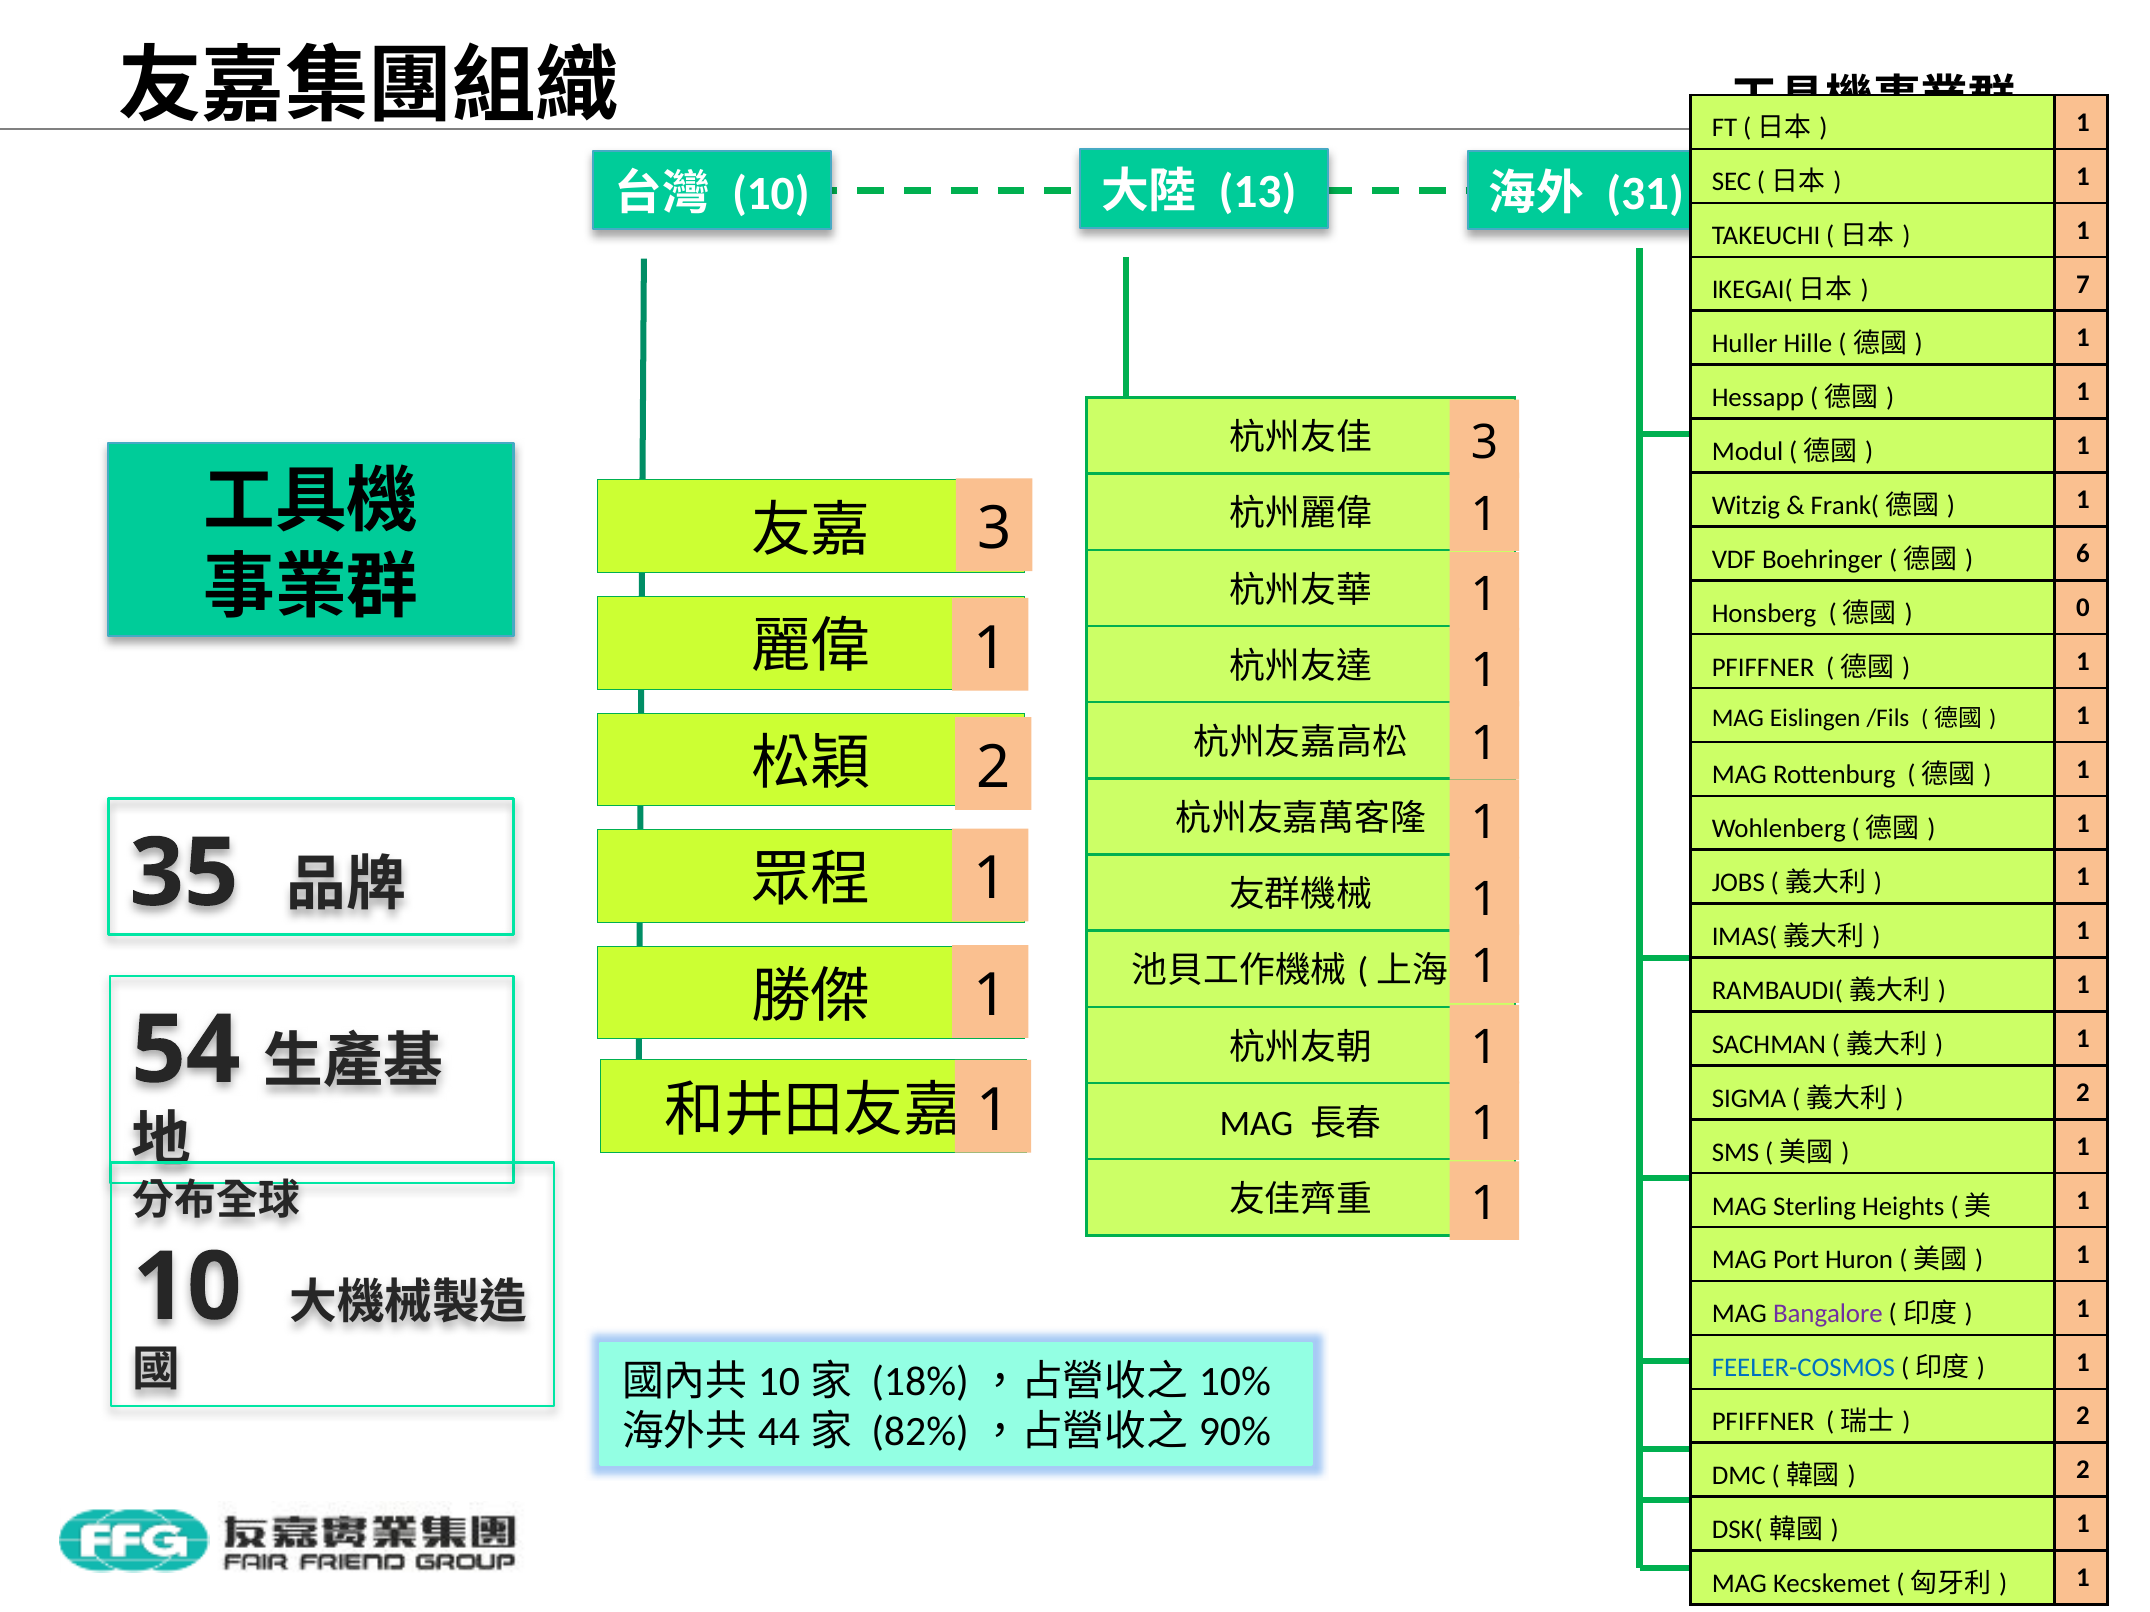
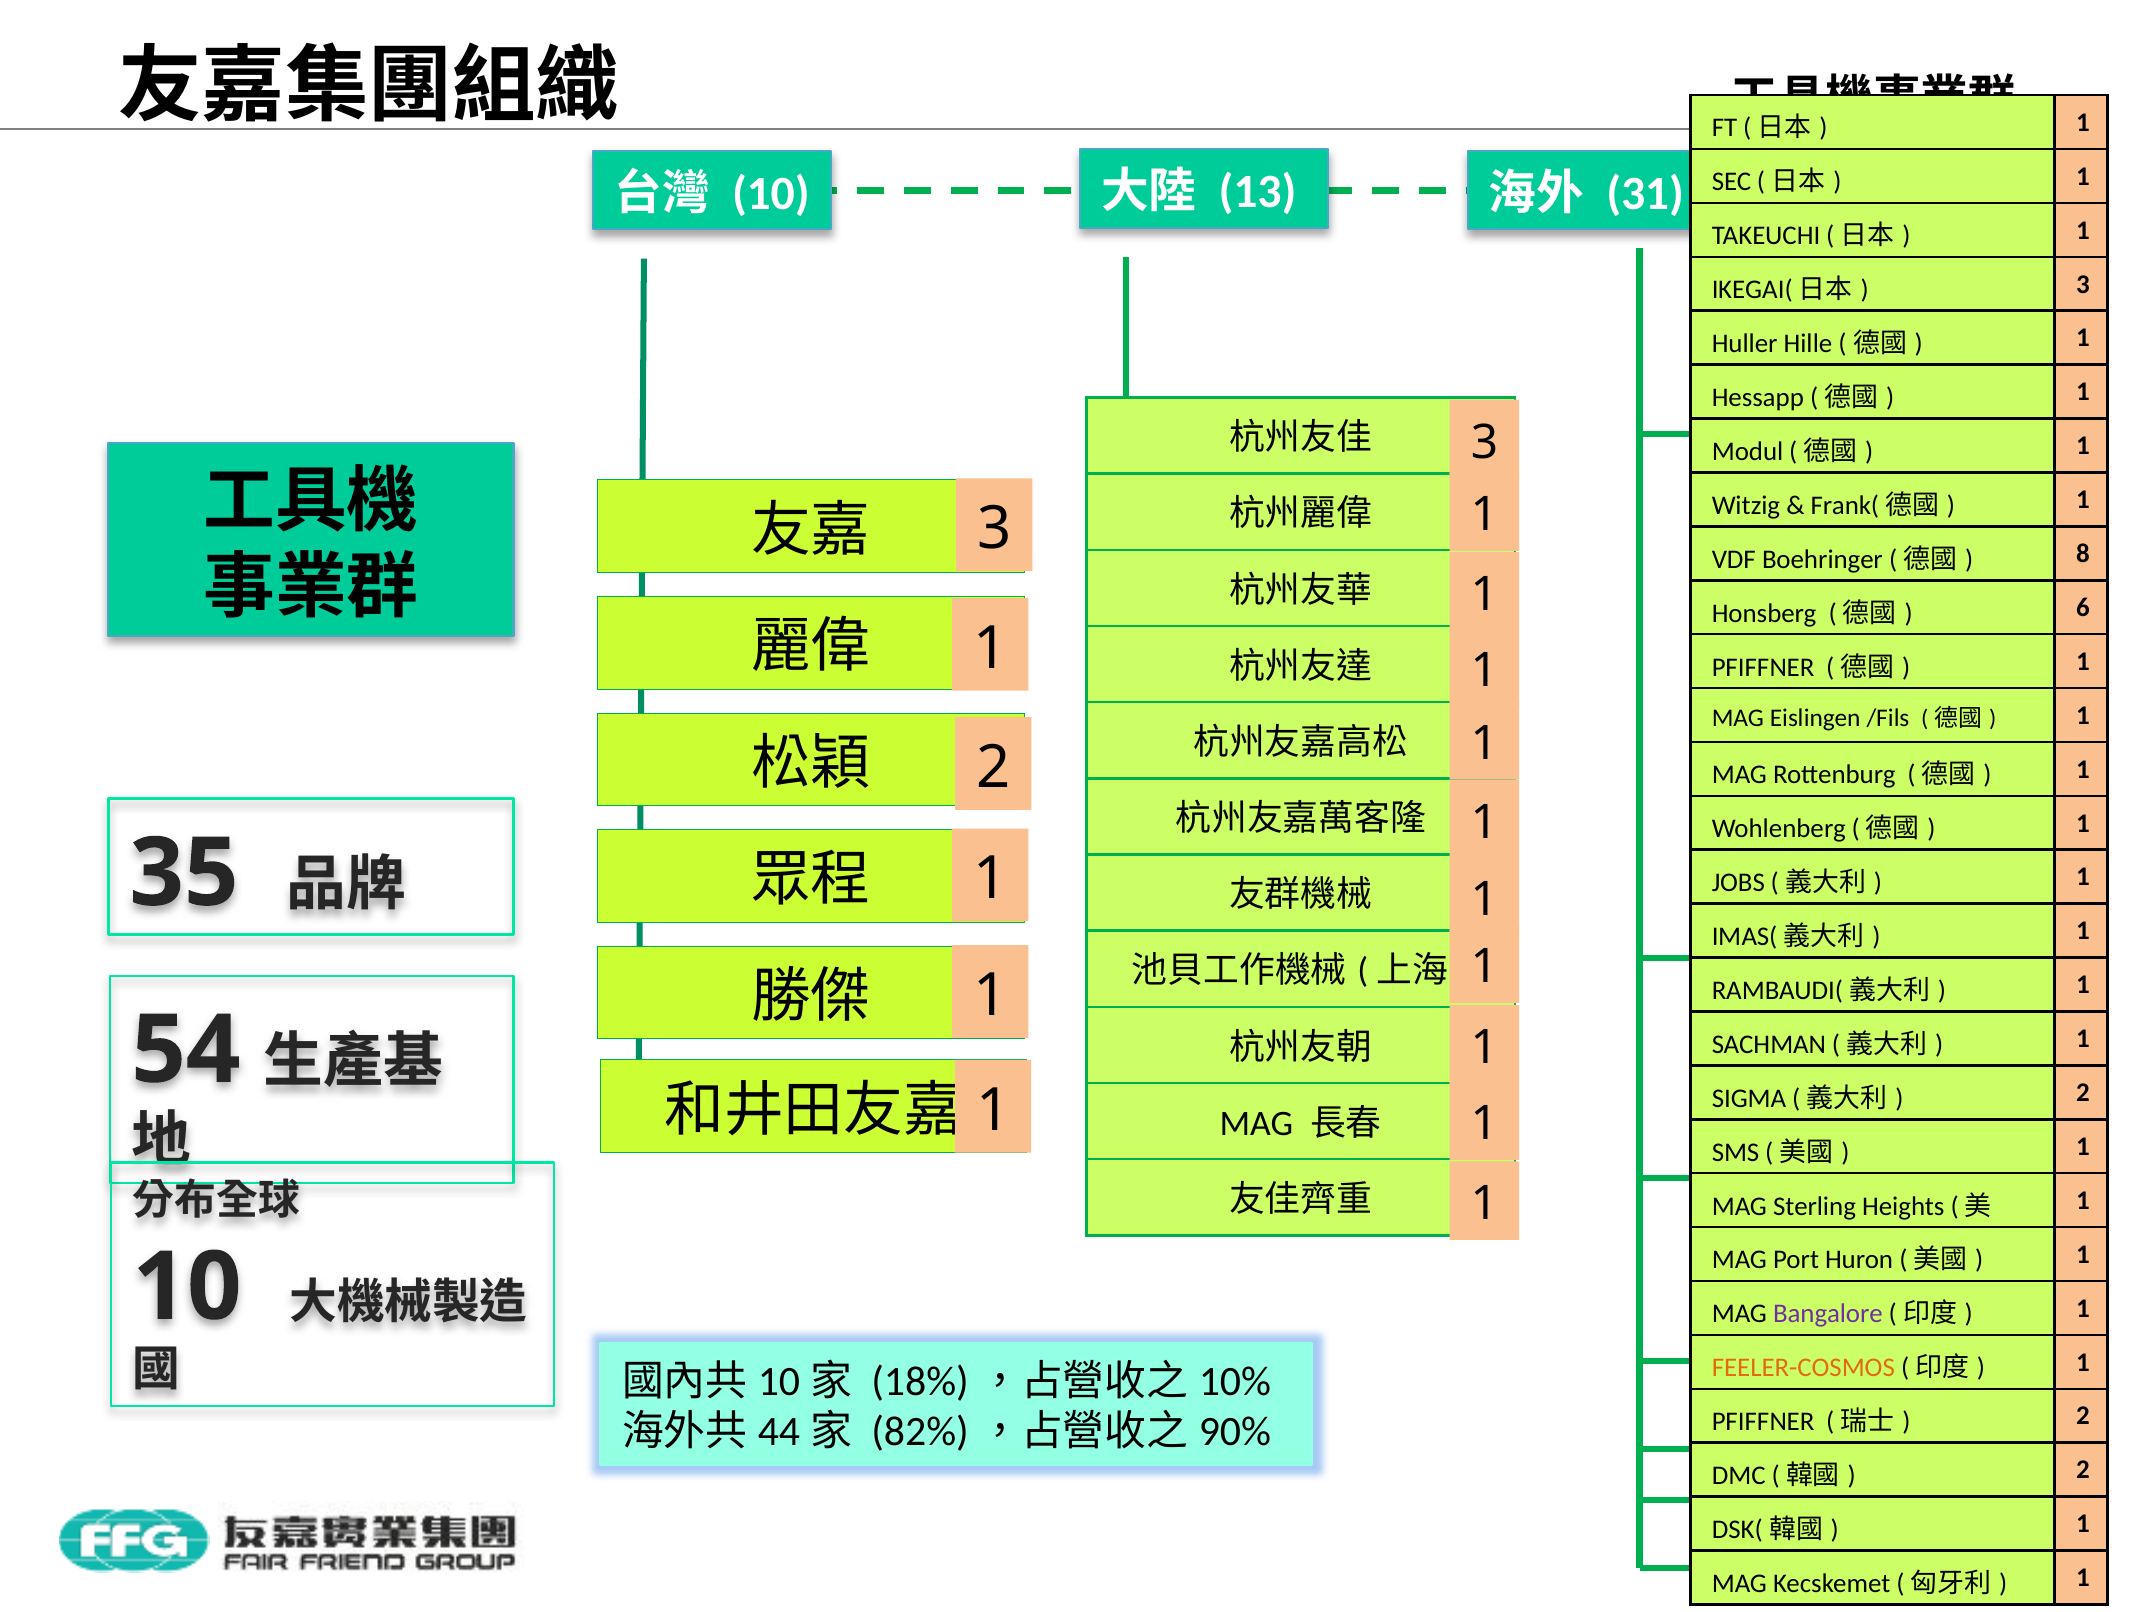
7: 7 -> 3 (2083, 284)
6: 6 -> 8 (2083, 554)
0: 0 -> 6 (2083, 608)
FEELER-COSMOS colour: blue -> orange (1803, 1368)
